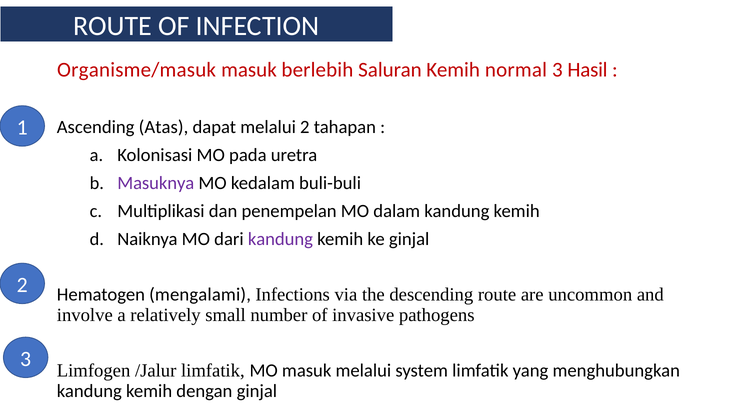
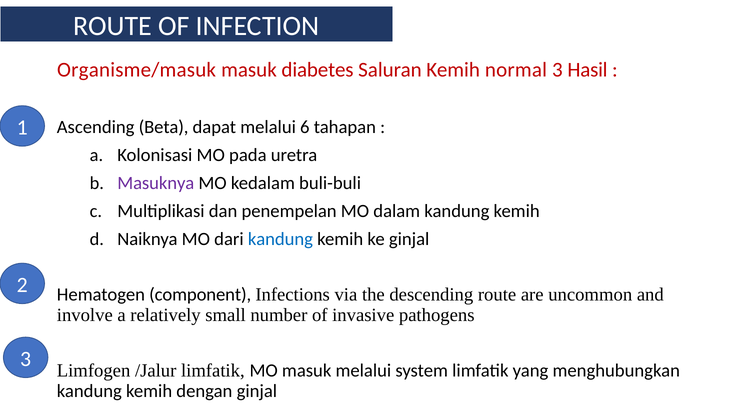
berlebih: berlebih -> diabetes (318, 70)
Atas: Atas -> Beta (164, 127)
melalui 2: 2 -> 6 (305, 127)
kandung colour: purple -> blue (280, 239)
mengalami: mengalami -> component (200, 295)
